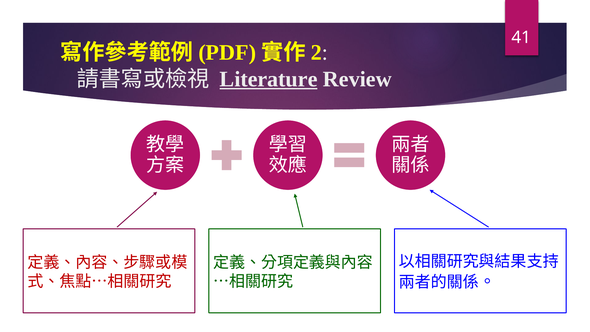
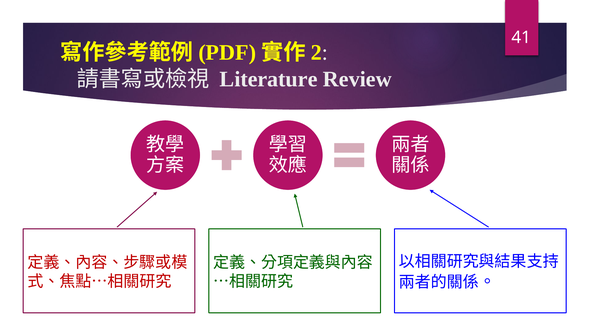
Literature underline: present -> none (269, 79)
